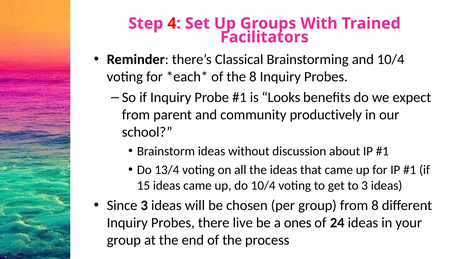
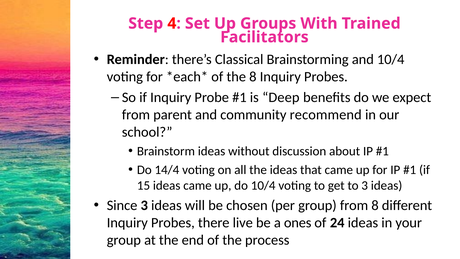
Looks: Looks -> Deep (281, 97)
productively: productively -> recommend (326, 115)
13/4: 13/4 -> 14/4 (167, 170)
